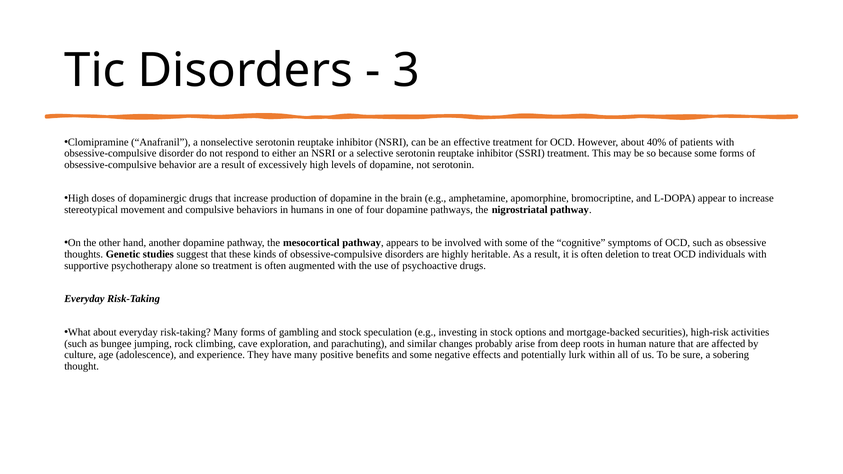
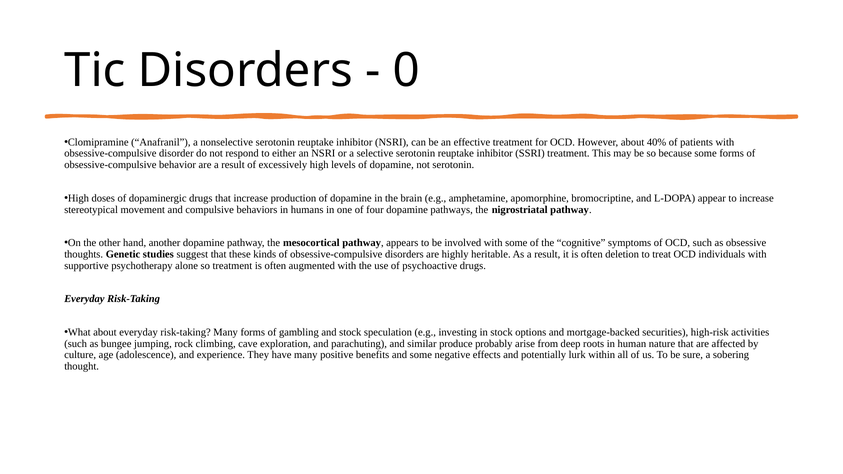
3: 3 -> 0 (406, 71)
changes: changes -> produce (456, 344)
